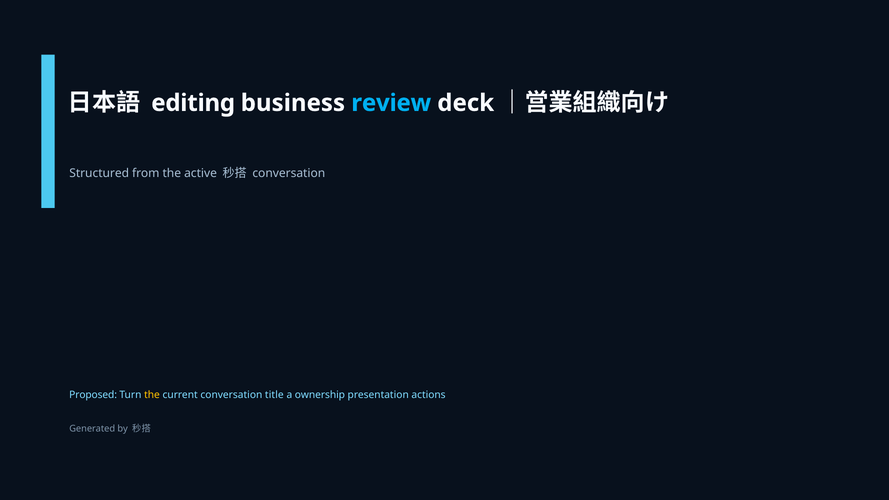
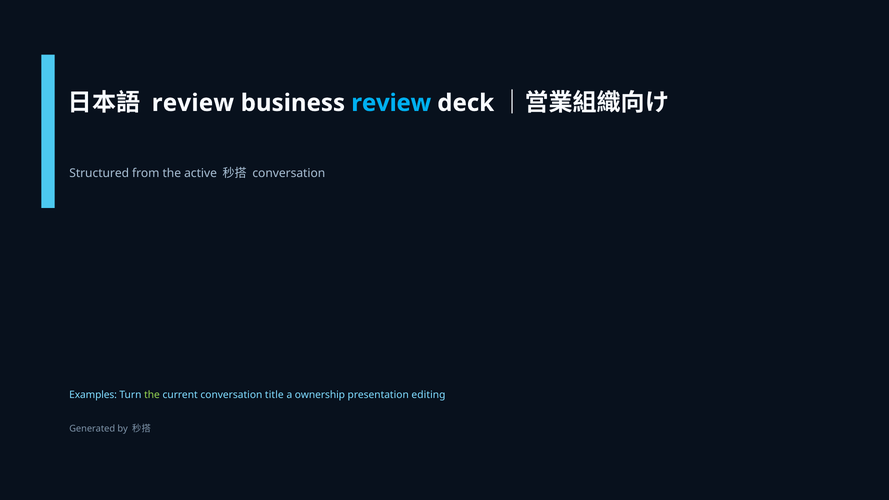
editing: editing -> review (193, 103)
Proposed: Proposed -> Examples (93, 395)
the colour: yellow -> light green (152, 395)
actions: actions -> editing (428, 395)
